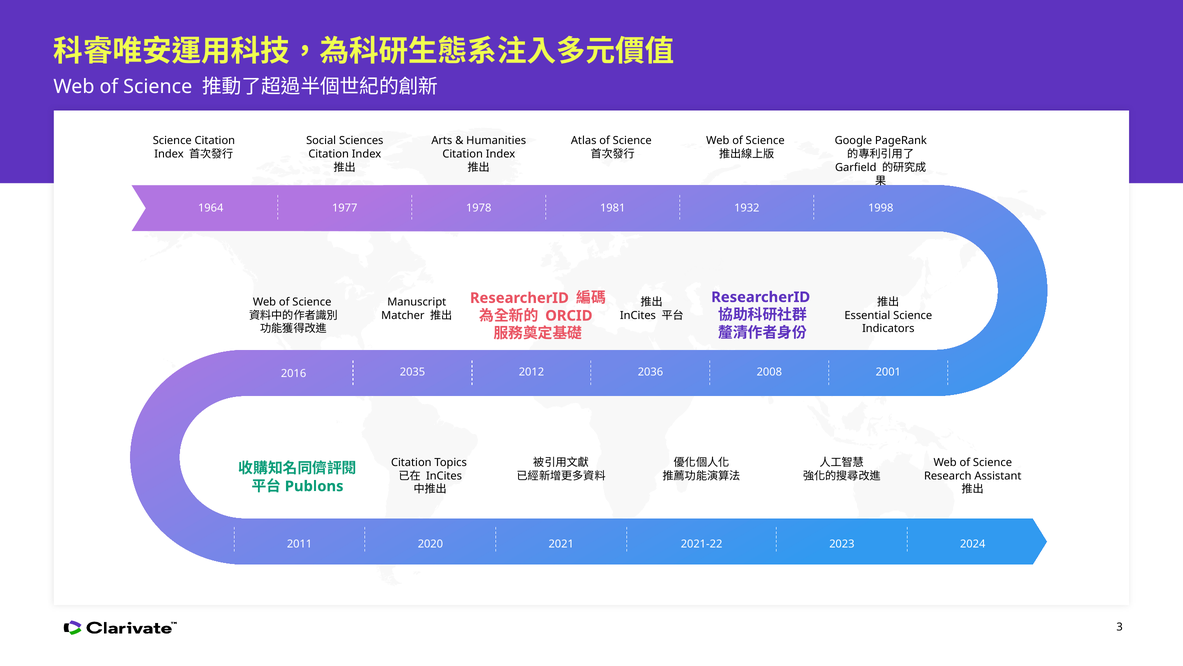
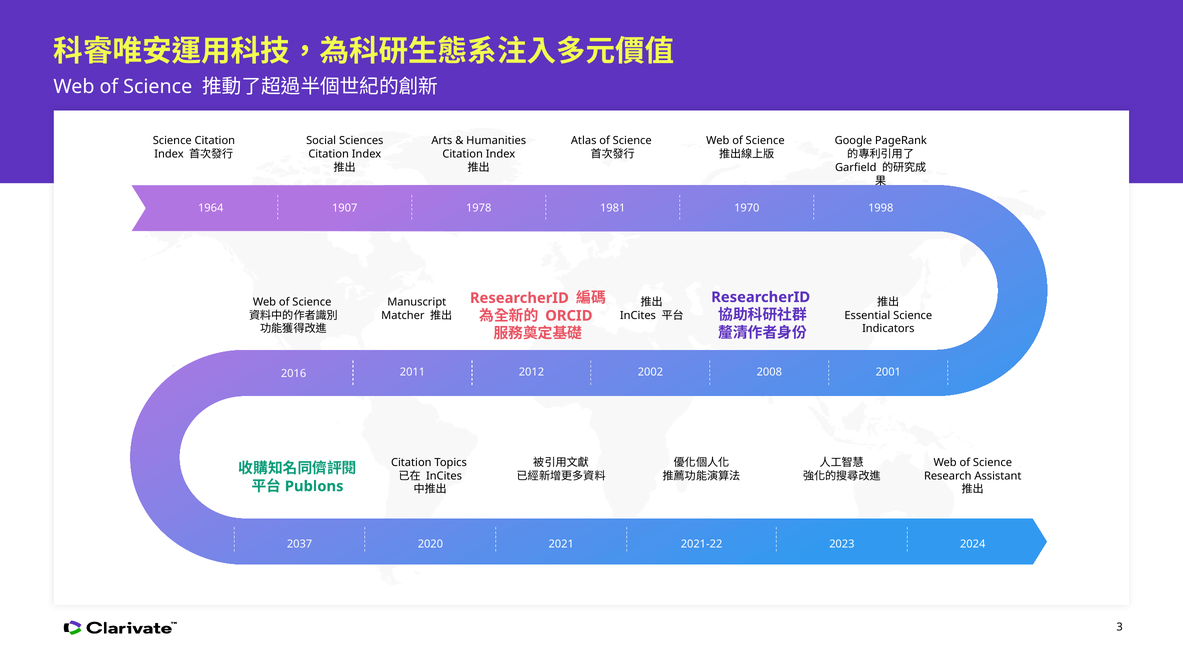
1977: 1977 -> 1907 (345, 208)
1932: 1932 -> 1970 (747, 208)
2035: 2035 -> 2011 (413, 372)
2036: 2036 -> 2002 (650, 372)
2011: 2011 -> 2037 (300, 544)
